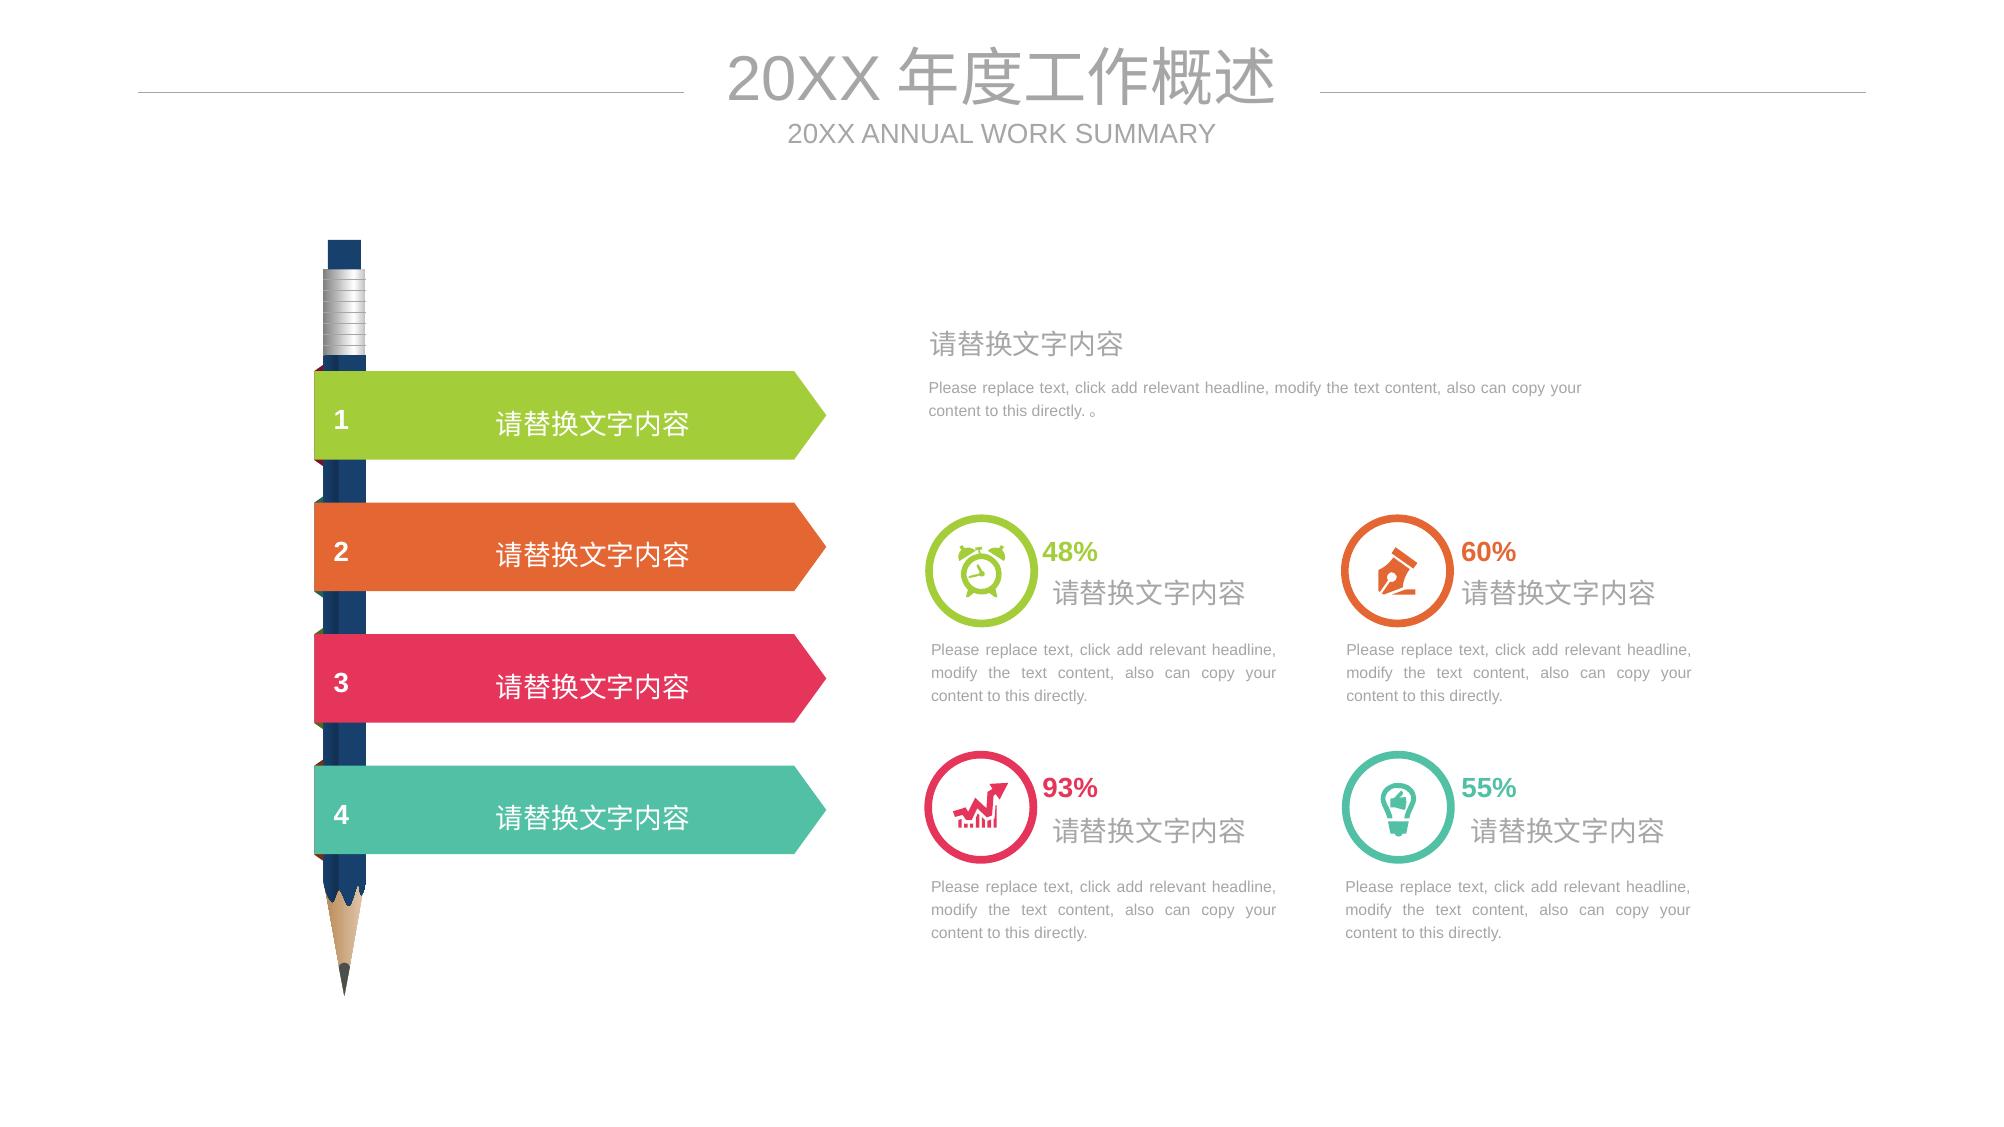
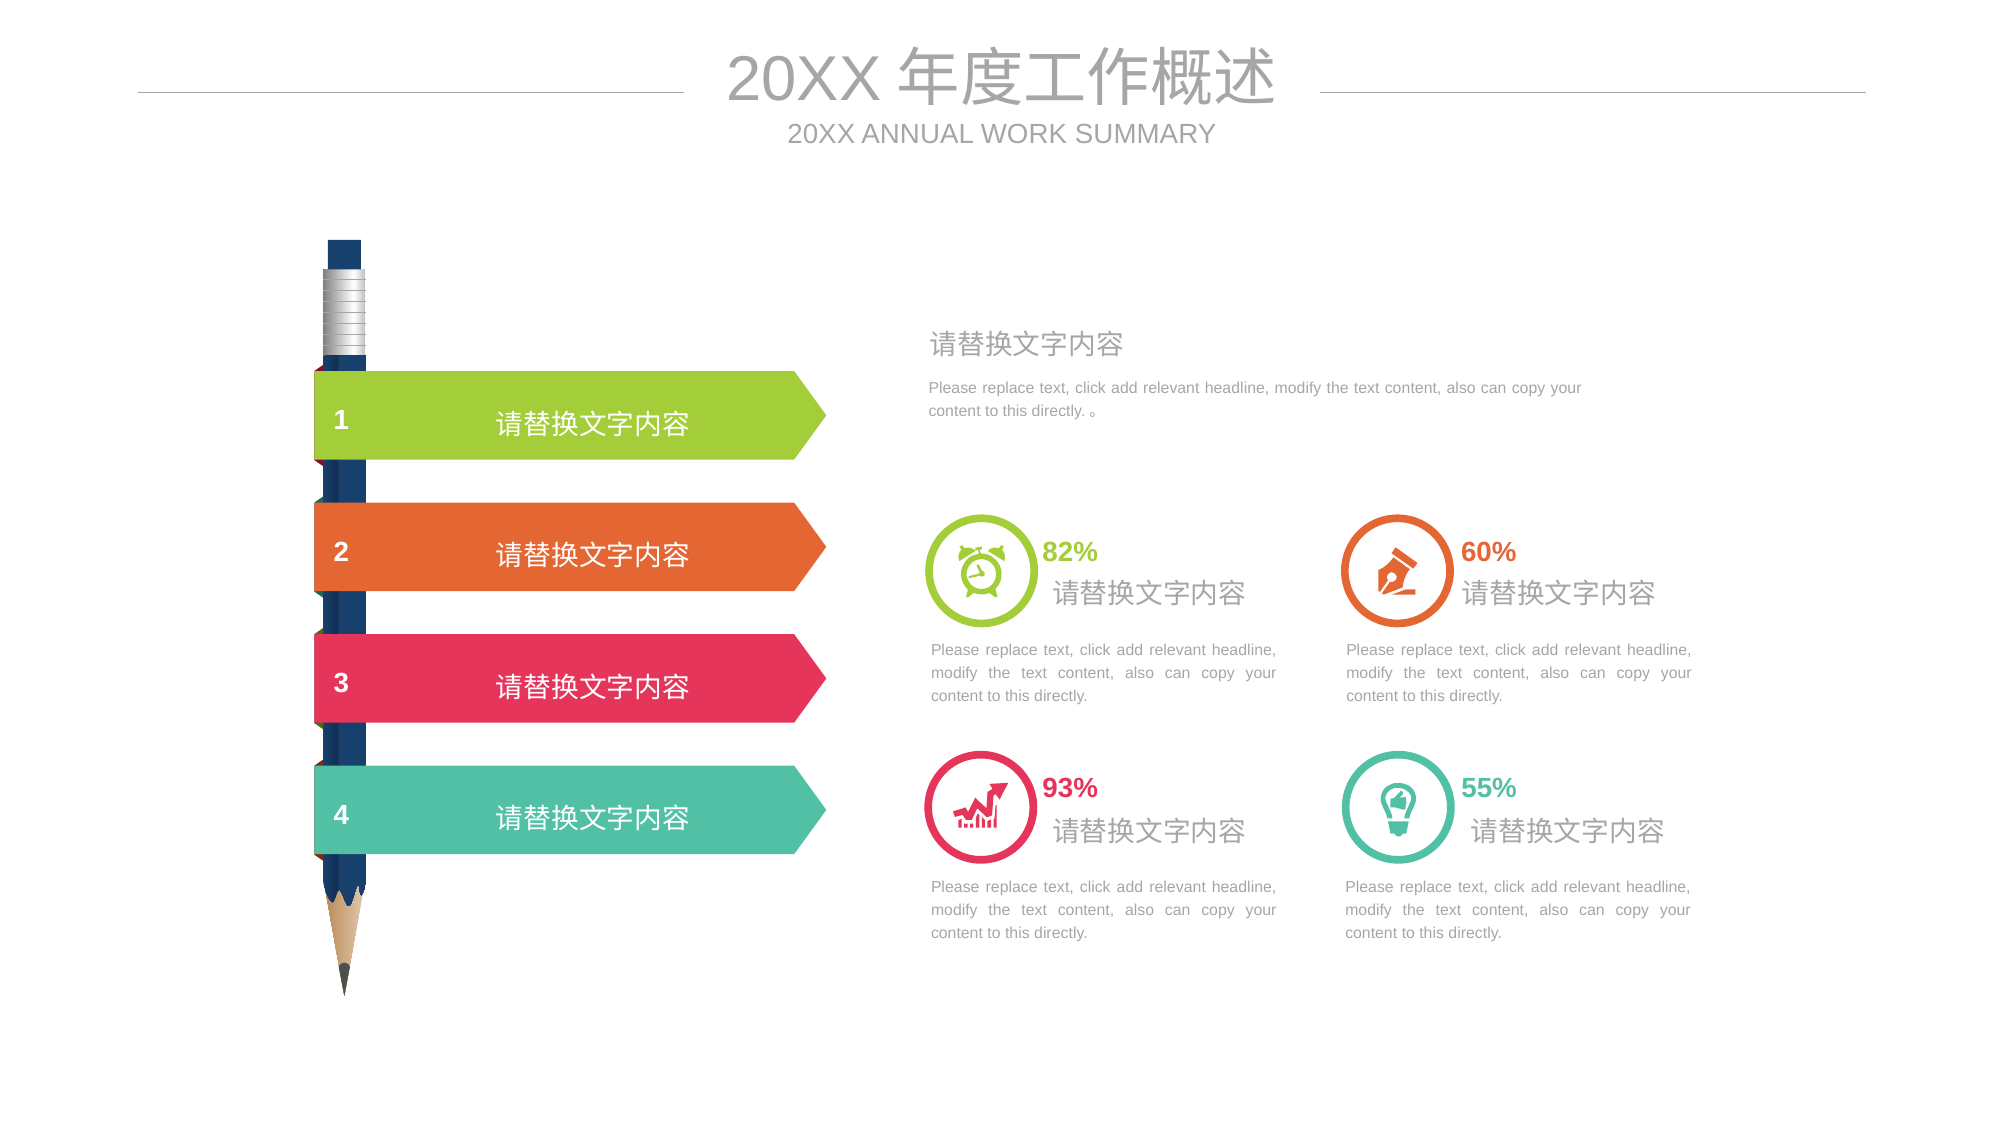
48%: 48% -> 82% (1070, 553)
